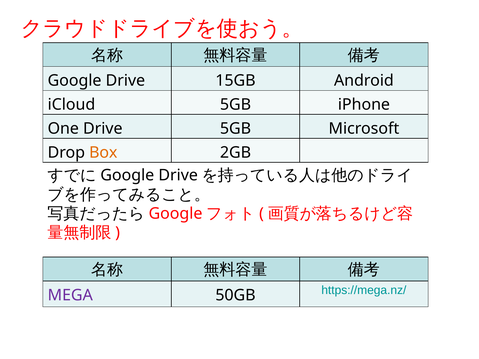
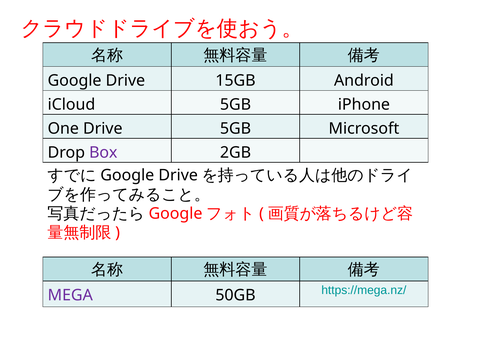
Box colour: orange -> purple (103, 153)
